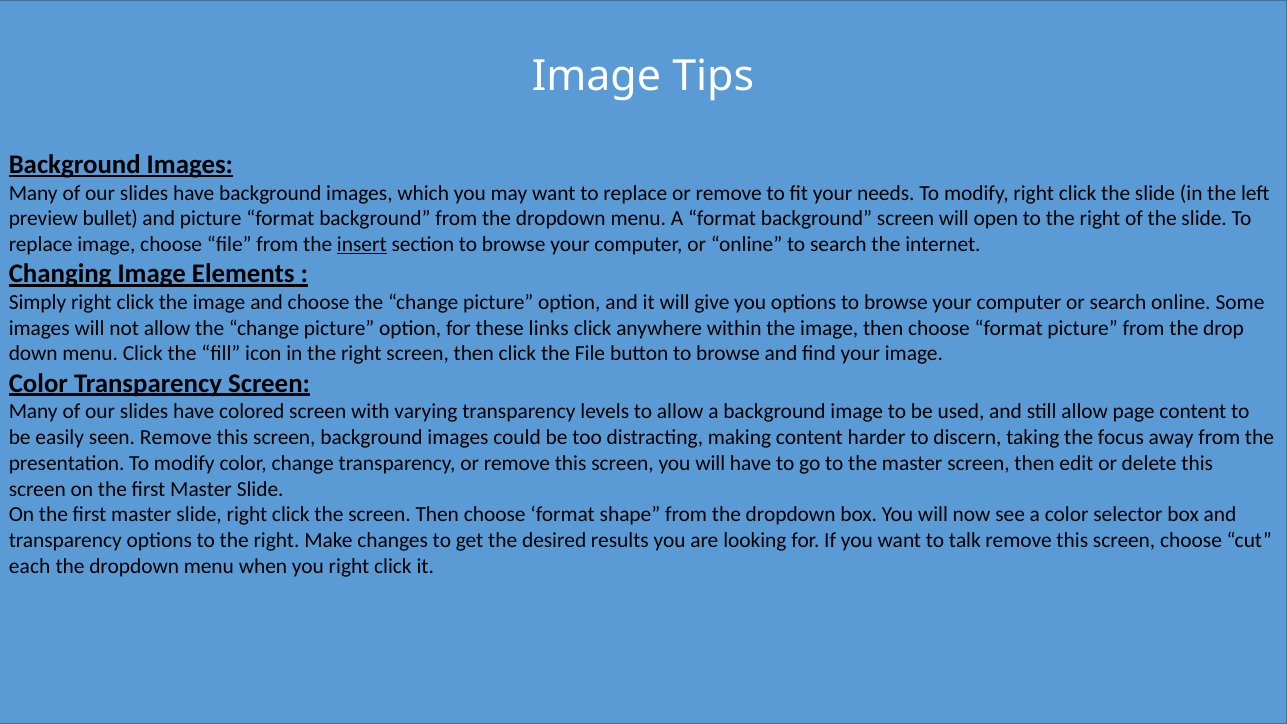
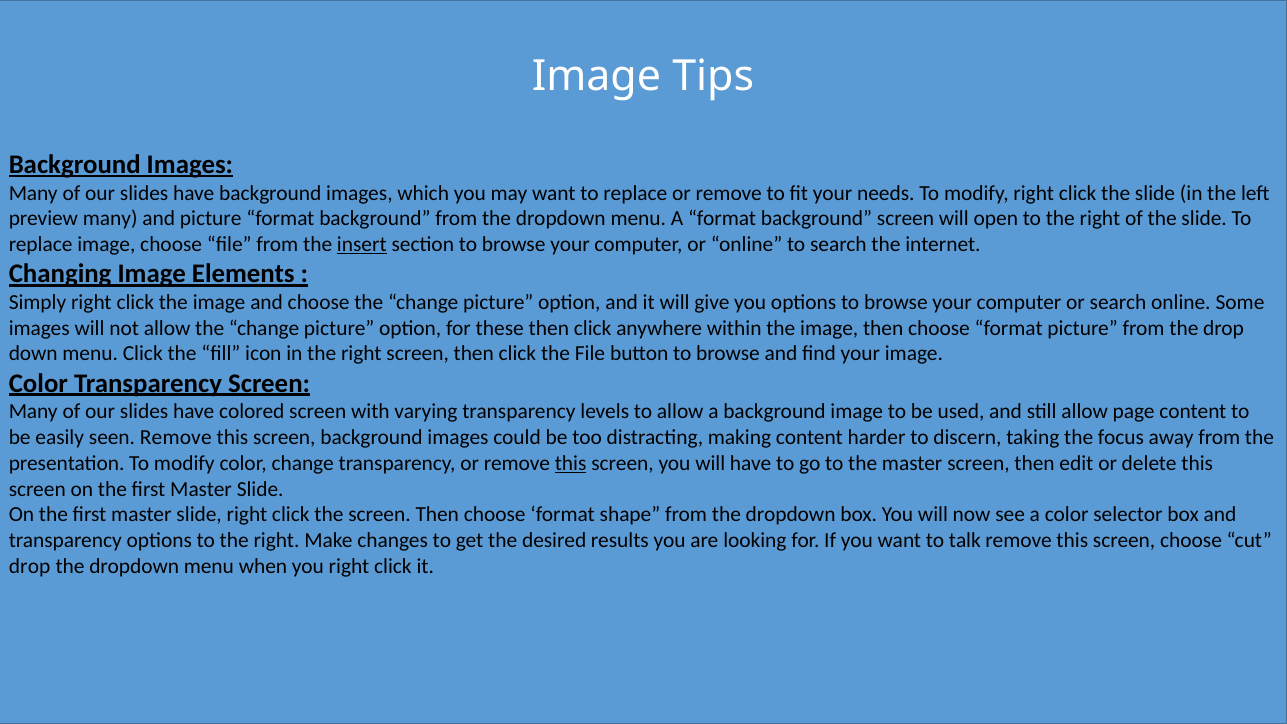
preview bullet: bullet -> many (110, 219)
these links: links -> then (549, 328)
this underline: none -> present (571, 463)
each: each -> drop (30, 566)
